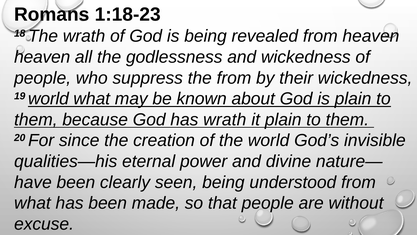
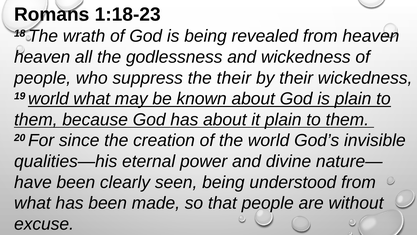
the from: from -> their (234, 78)
has wrath: wrath -> about (225, 119)
